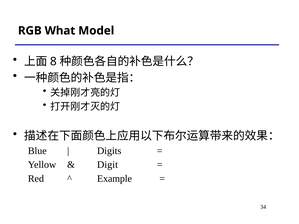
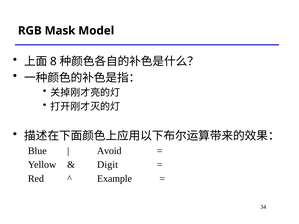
What: What -> Mask (60, 31)
Digits: Digits -> Avoid (109, 151)
